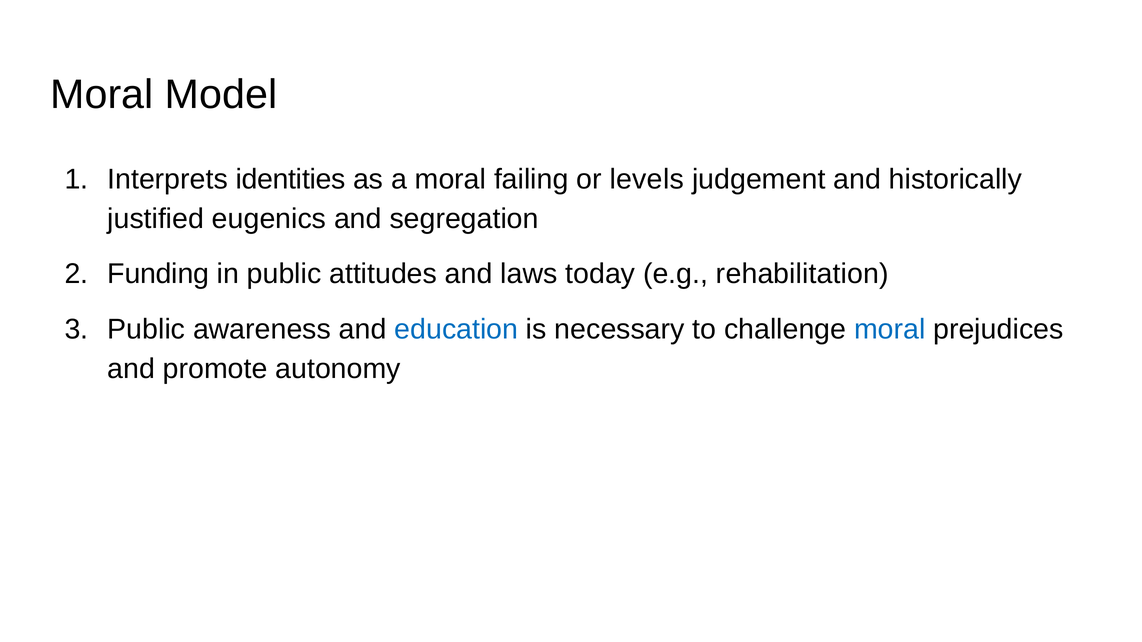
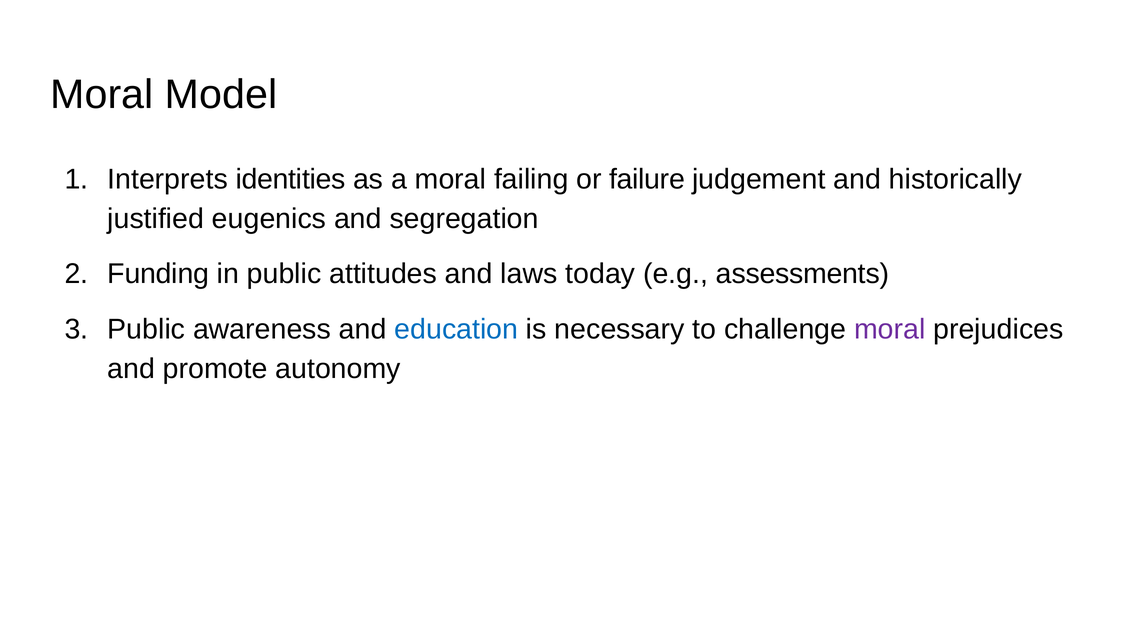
levels: levels -> failure (647, 180)
rehabilitation: rehabilitation -> assessments (803, 274)
moral colour: blue -> purple (890, 329)
